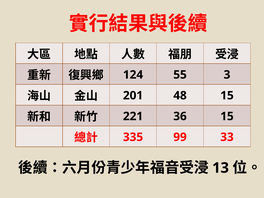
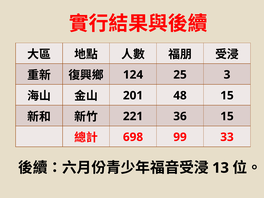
55: 55 -> 25 (180, 75)
335: 335 -> 698 (133, 137)
